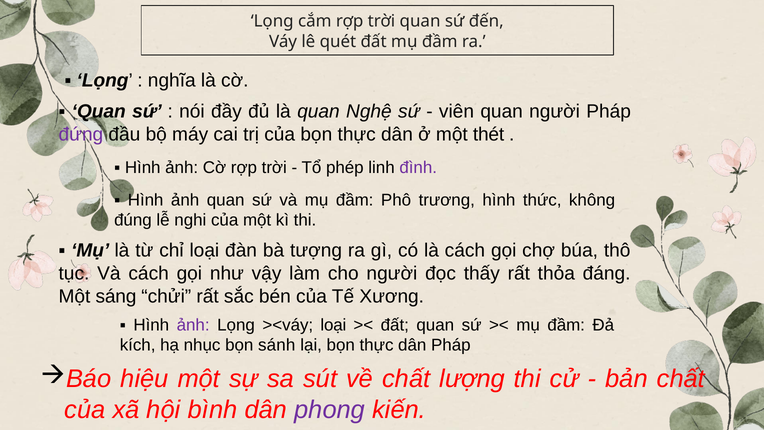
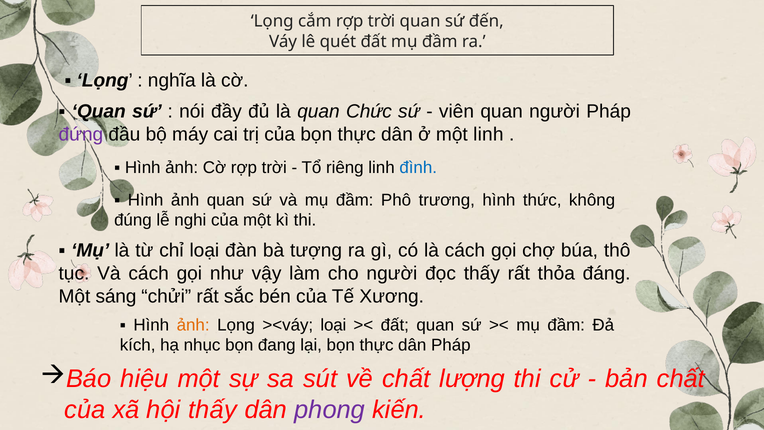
Nghệ: Nghệ -> Chức (369, 111)
một thét: thét -> linh (488, 134)
phép: phép -> riêng (345, 168)
đình colour: purple -> blue (418, 168)
ảnh colour: purple -> orange (193, 325)
sánh: sánh -> đang (277, 345)
hội bình: bình -> thấy (212, 409)
